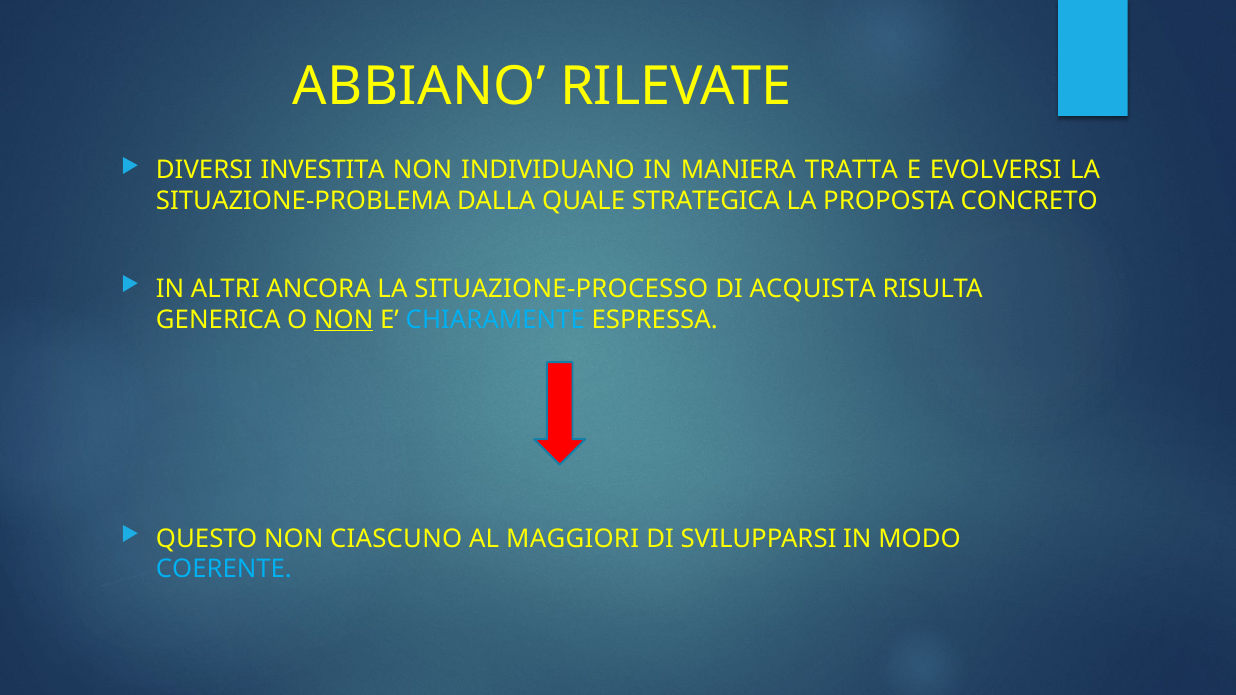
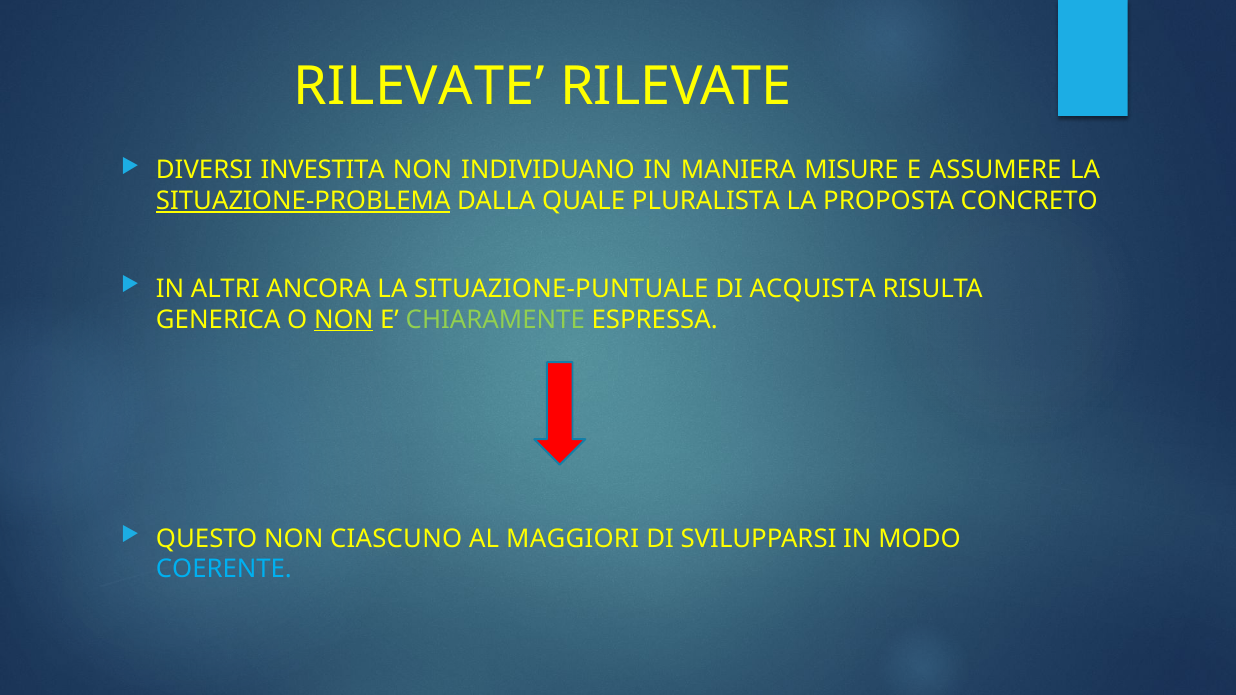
ABBIANO: ABBIANO -> RILEVATE (419, 87)
TRATTA: TRATTA -> MISURE (852, 170)
EVOLVERSI: EVOLVERSI -> ASSUMERE (996, 170)
SITUAZIONE-PROBLEMA underline: none -> present (303, 201)
STRATEGICA: STRATEGICA -> PLURALISTA (706, 201)
SITUAZIONE-PROCESSO: SITUAZIONE-PROCESSO -> SITUAZIONE-PUNTUALE (561, 289)
CHIARAMENTE colour: light blue -> light green (495, 320)
